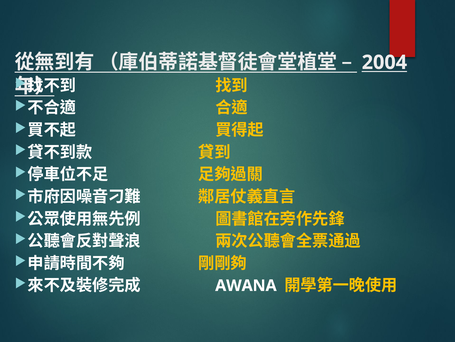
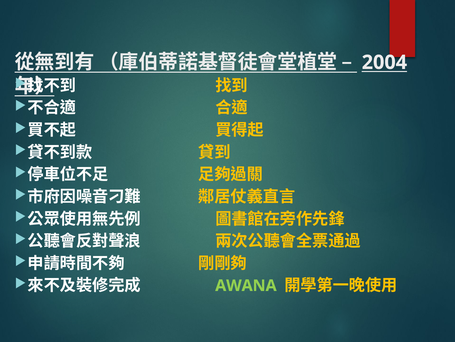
AWANA colour: white -> light green (246, 285)
